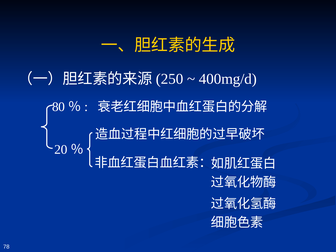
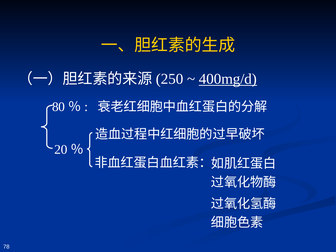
400mg/d underline: none -> present (228, 79)
